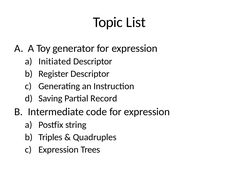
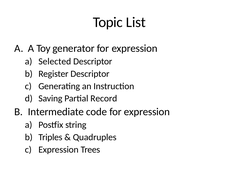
Initiated: Initiated -> Selected (55, 62)
